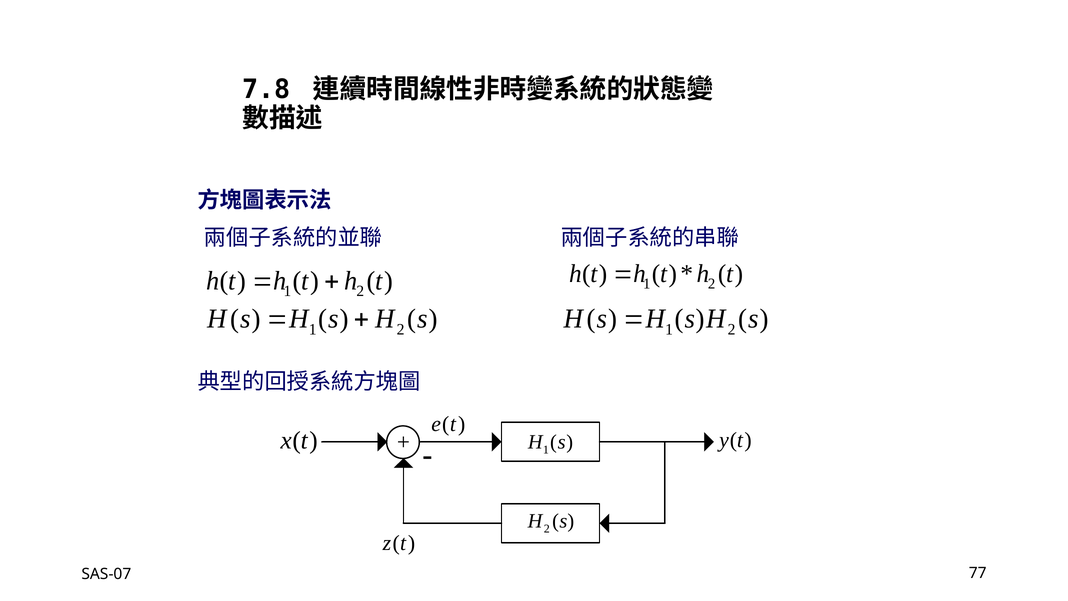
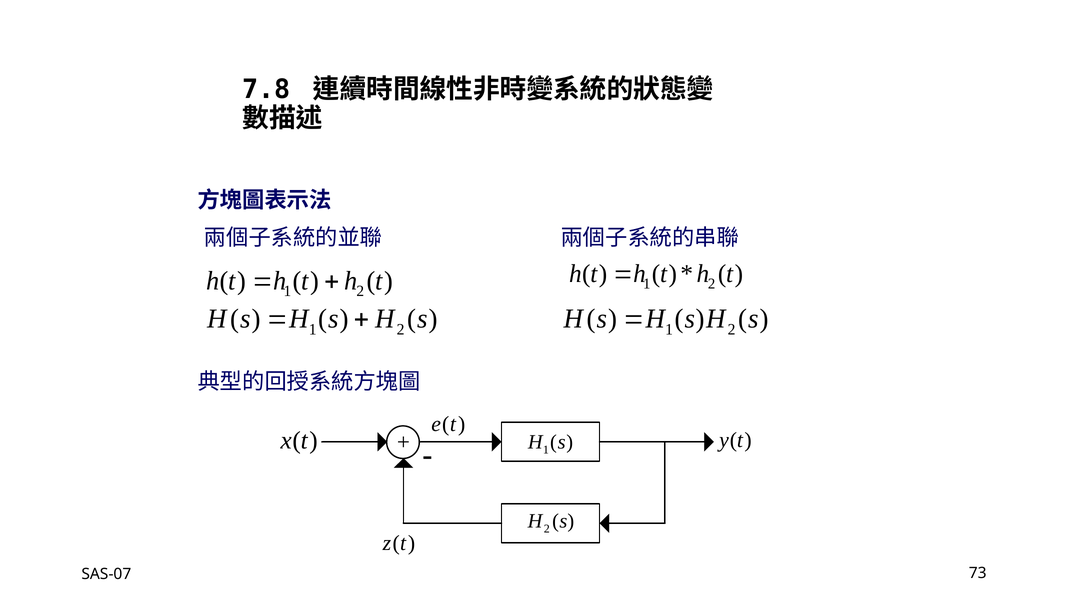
77: 77 -> 73 (978, 573)
